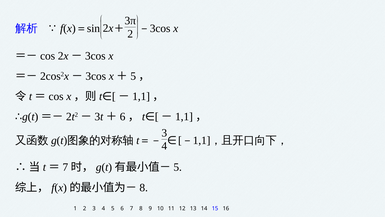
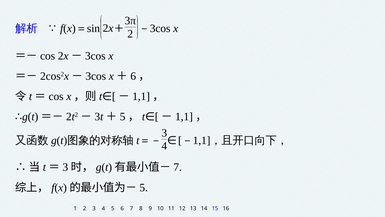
5: 5 -> 6 (133, 76)
6: 6 -> 5 (123, 116)
7: 7 -> 3 (65, 167)
5: 5 -> 7 (178, 167)
8: 8 -> 5 (144, 187)
